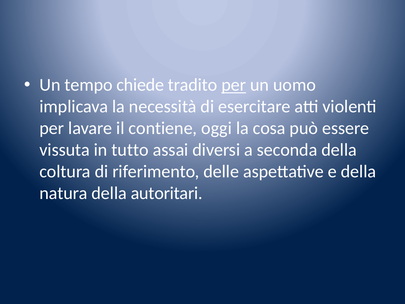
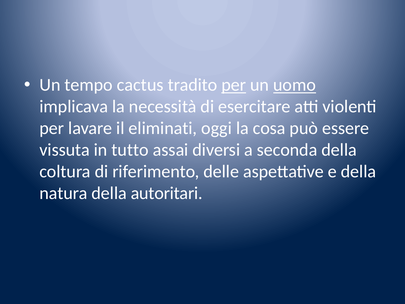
chiede: chiede -> cactus (140, 85)
uomo underline: none -> present (295, 85)
contiene: contiene -> eliminati (163, 128)
